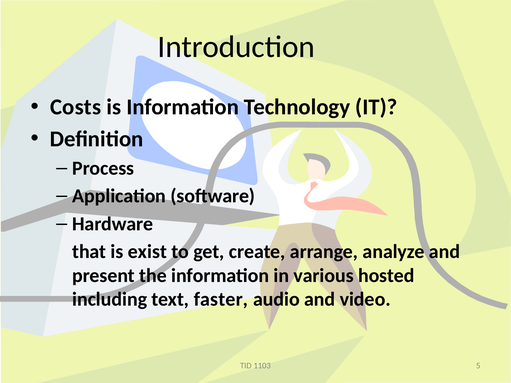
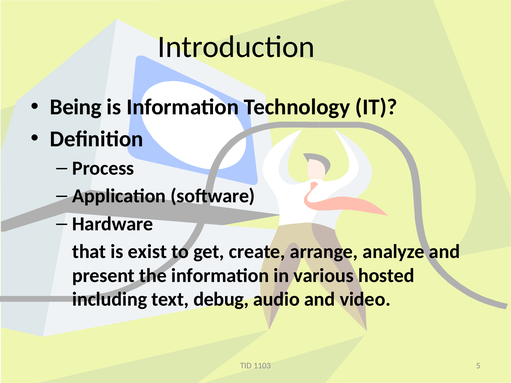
Costs: Costs -> Being (76, 107)
faster: faster -> debug (221, 300)
